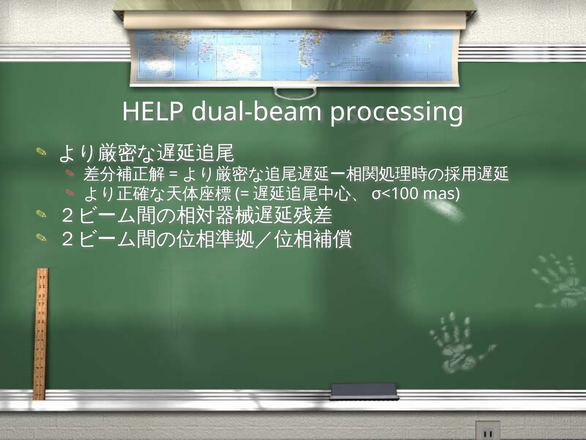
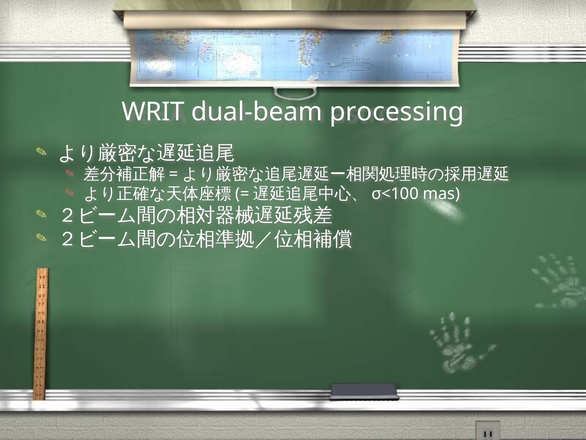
HELP: HELP -> WRIT (153, 112)
